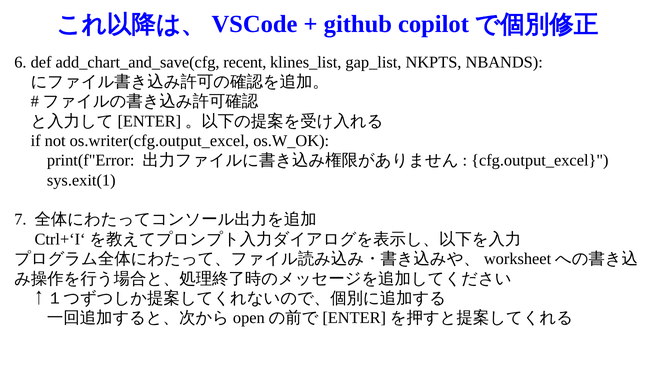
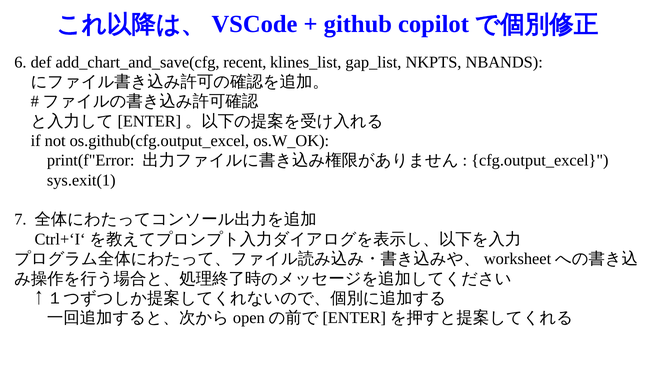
os.writer(cfg.output_excel: os.writer(cfg.output_excel -> os.github(cfg.output_excel (159, 141)
